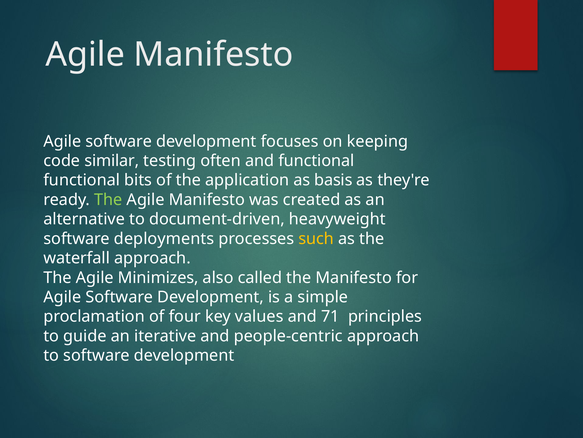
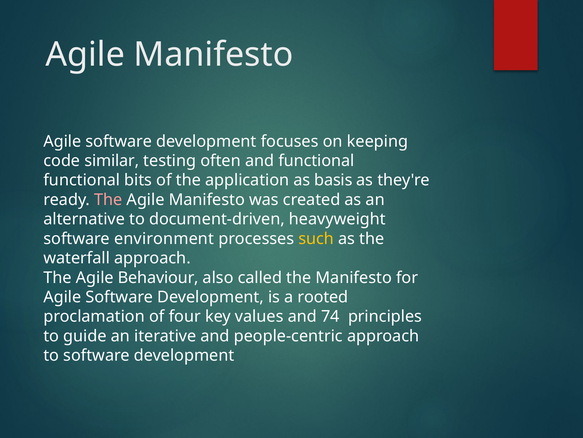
The colour: light green -> pink (108, 199)
deployments: deployments -> environment (164, 238)
Minimizes: Minimizes -> Behaviour (158, 277)
simple: simple -> rooted (323, 297)
71: 71 -> 74 (330, 316)
